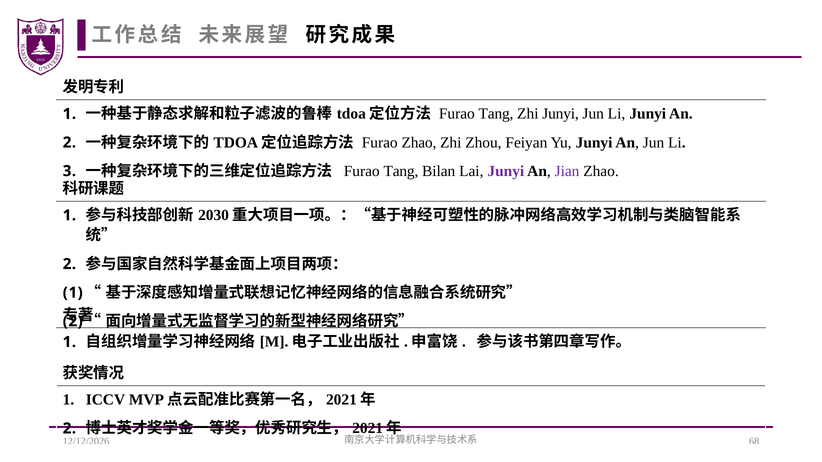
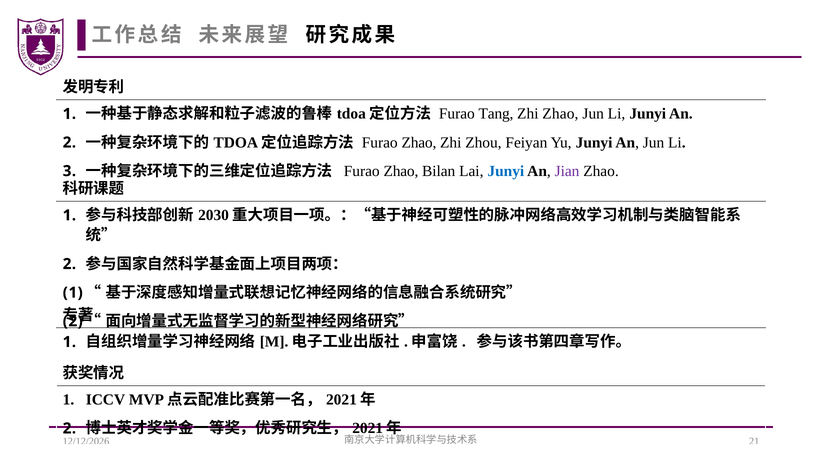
Zhi Junyi: Junyi -> Zhao (560, 114)
Tang: Tang -> Zhao (401, 171)
Junyi colour: purple -> blue (506, 171)
68: 68 -> 21 (754, 442)
